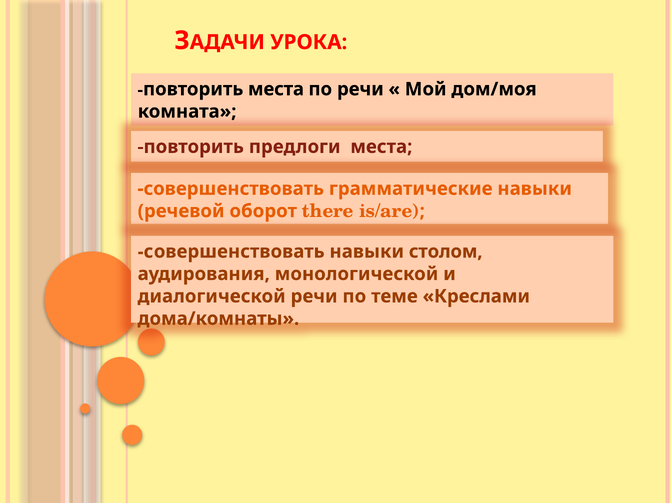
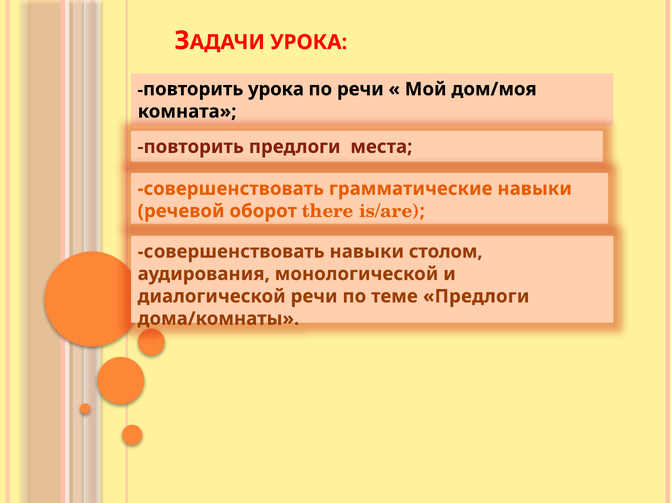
повторить места: места -> урока (276, 89)
теме Креслами: Креслами -> Предлоги (476, 296)
